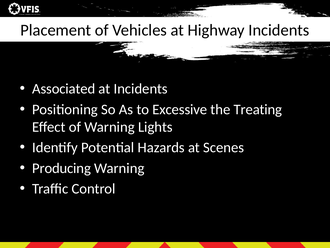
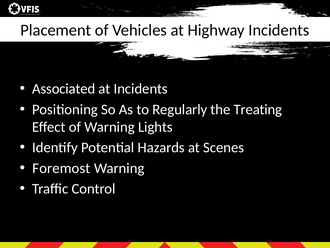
Excessive: Excessive -> Regularly (180, 109)
Producing: Producing -> Foremost (61, 168)
